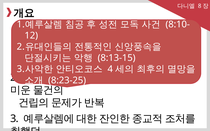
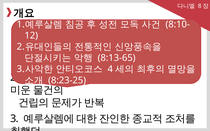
8:13-15: 8:13-15 -> 8:13-65 (117, 58)
